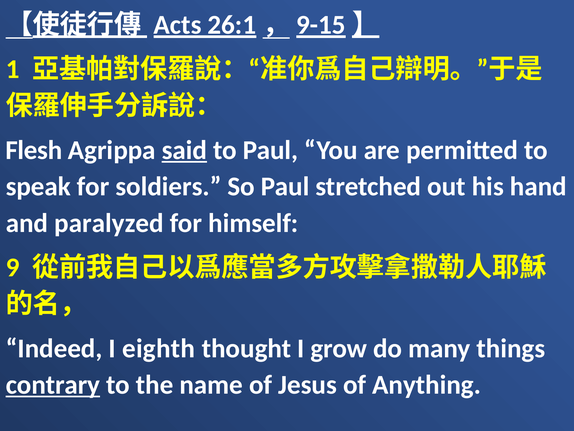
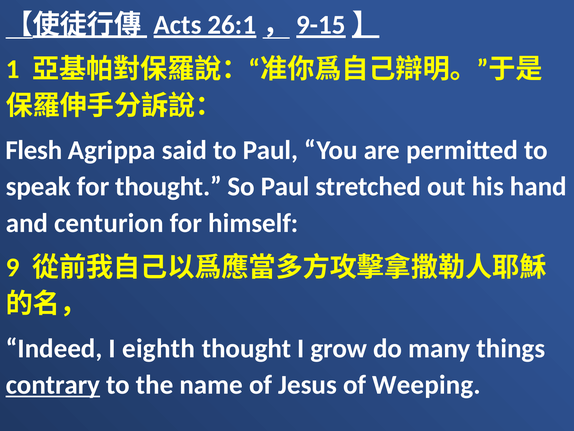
said underline: present -> none (184, 150)
for soldiers: soldiers -> thought (169, 186)
paralyzed: paralyzed -> centurion (109, 223)
Anything: Anything -> Weeping (426, 384)
